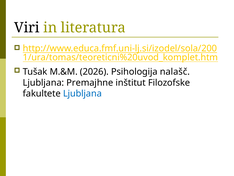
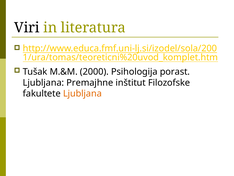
2026: 2026 -> 2000 (94, 72)
nalašč: nalašč -> porast (175, 72)
Ljubljana colour: blue -> orange (82, 93)
